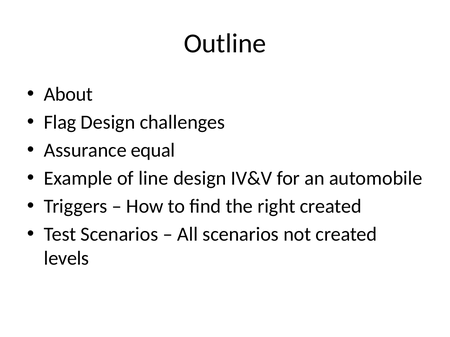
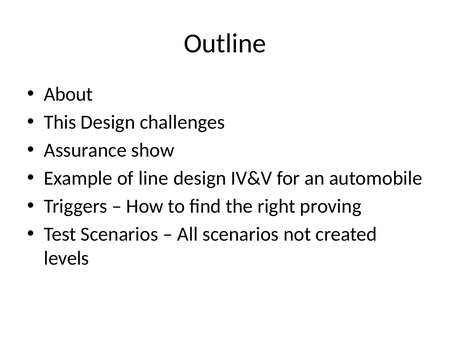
Flag: Flag -> This (60, 122)
equal: equal -> show (153, 150)
right created: created -> proving (331, 207)
